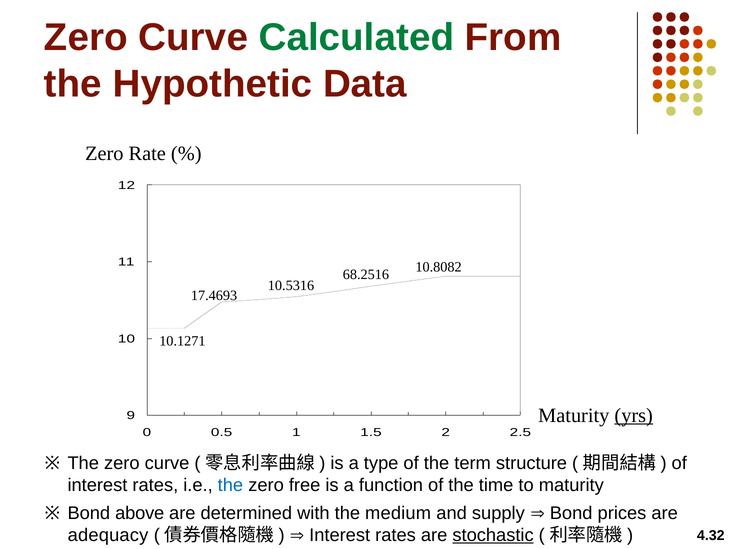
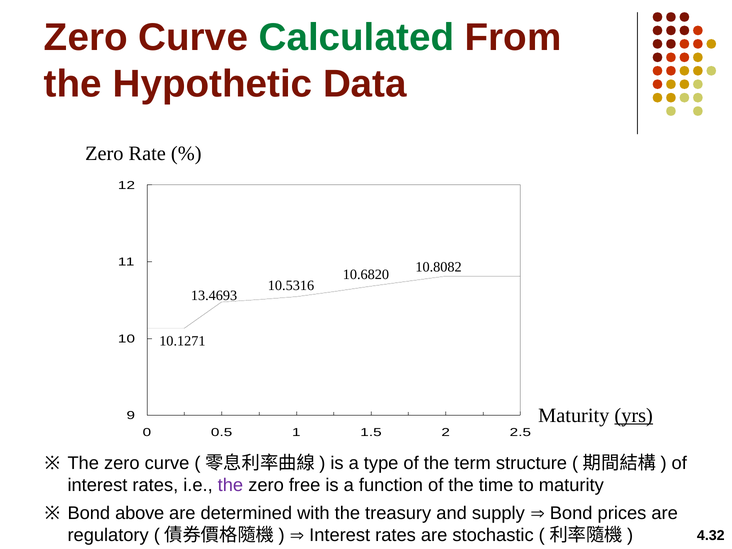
68.2516: 68.2516 -> 10.6820 (366, 275)
17.4693: 17.4693 -> 13.4693 (214, 295)
the colour: blue -> purple (230, 485)
medium: medium -> treasury (398, 513)
adequacy: adequacy -> regulatory (108, 535)
stochastic underline: present -> none (493, 535)
